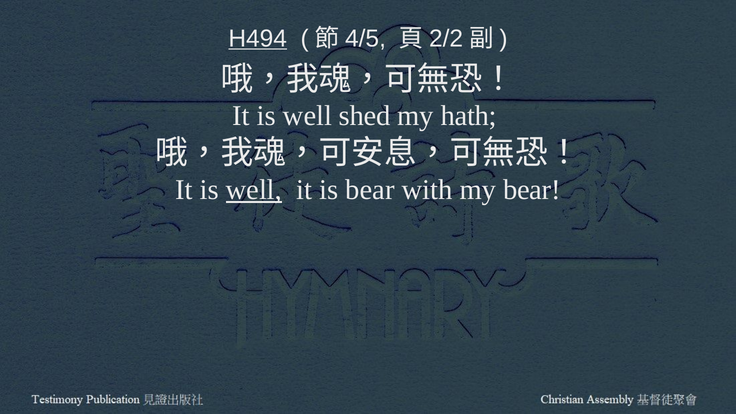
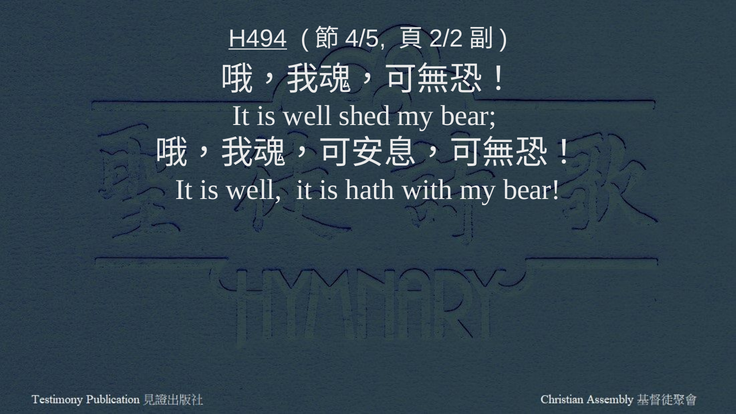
hath: hath -> bear (469, 116)
well underline: present -> none (254, 190)
is bear: bear -> hath (370, 190)
